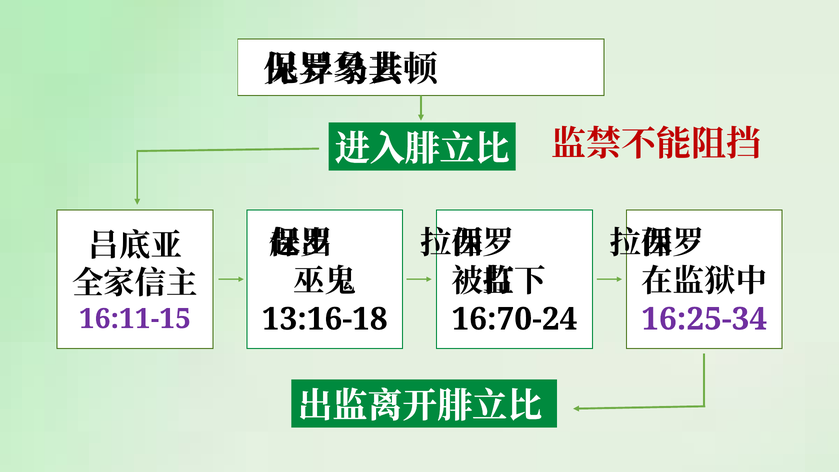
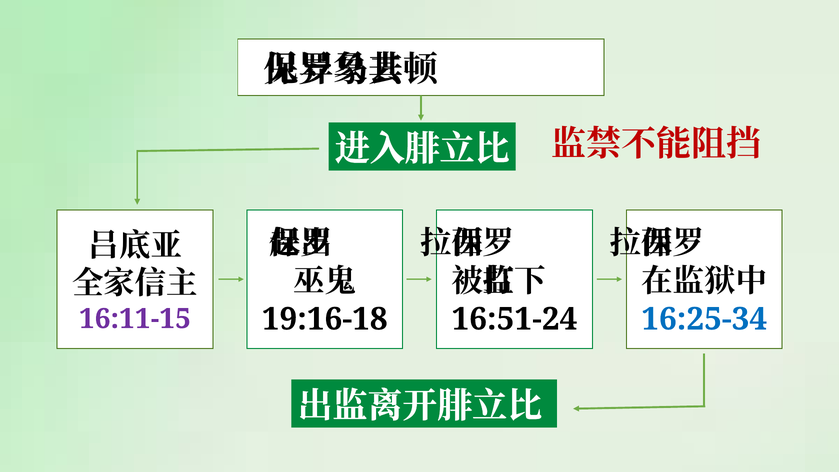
13:16-18: 13:16-18 -> 19:16-18 (325, 319)
16:70-24: 16:70-24 -> 16:51-24 (514, 319)
16:25-34 colour: purple -> blue (704, 319)
